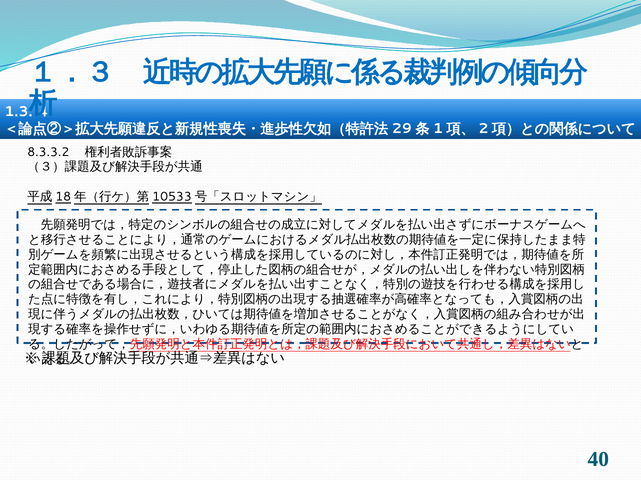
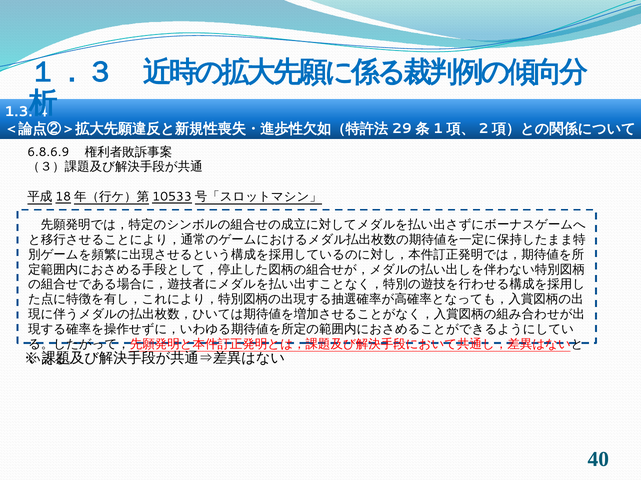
8.3.3.2: 8.3.3.2 -> 6.8.6.9 (48, 152)
